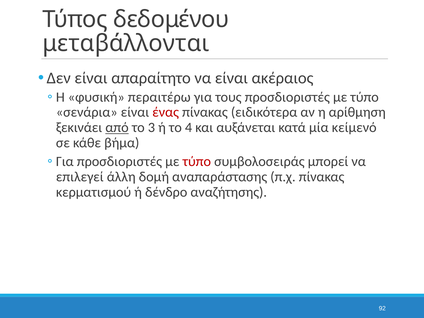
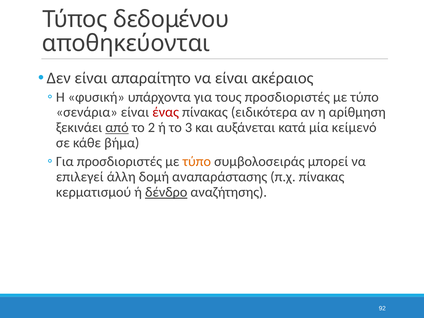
μεταβάλλονται: μεταβάλλονται -> αποθηκεύονται (126, 43)
περαιτέρω: περαιτέρω -> υπάρχοντα (159, 97)
3: 3 -> 2 (151, 128)
4: 4 -> 3 (189, 128)
τύπο colour: red -> orange (197, 162)
δένδρο underline: none -> present (166, 192)
